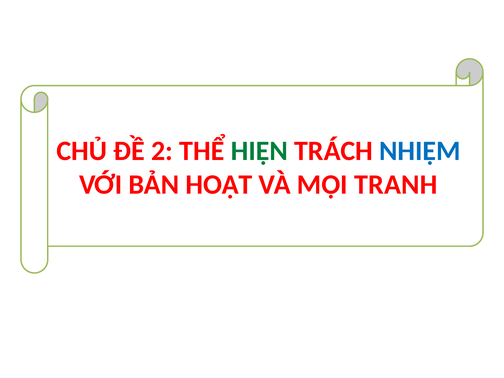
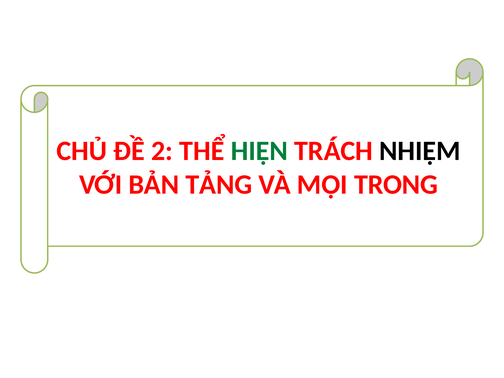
NHIỆM colour: blue -> black (420, 151)
HOẠT: HOẠT -> TẢNG (219, 185)
TRANH: TRANH -> TRONG (396, 185)
